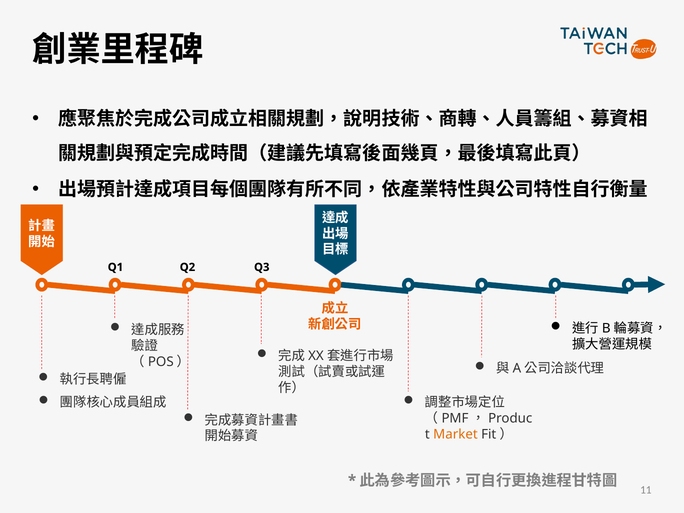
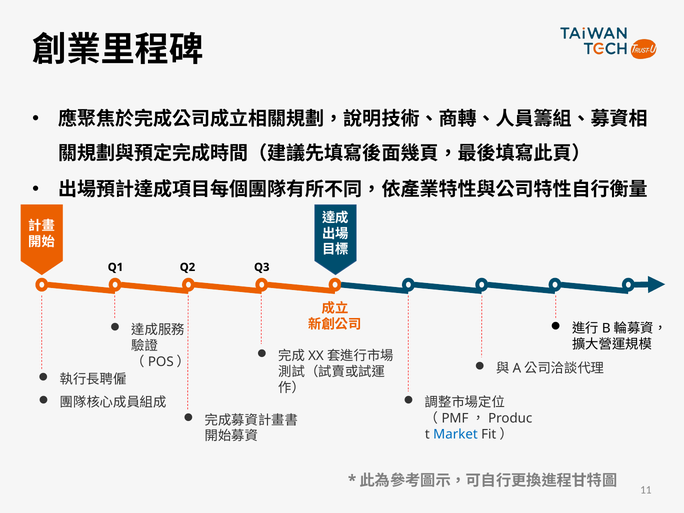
Market colour: orange -> blue (455, 434)
